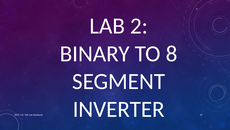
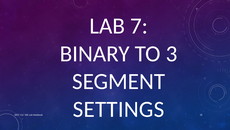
2: 2 -> 7 (139, 26)
8: 8 -> 3 (172, 53)
INVERTER: INVERTER -> SETTINGS (119, 109)
